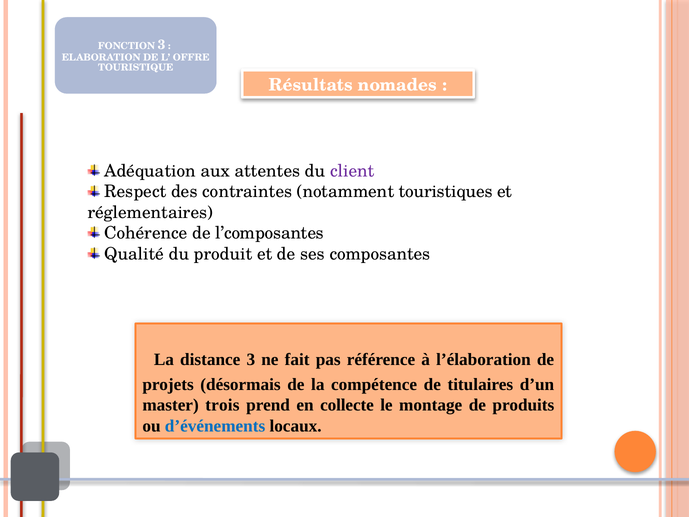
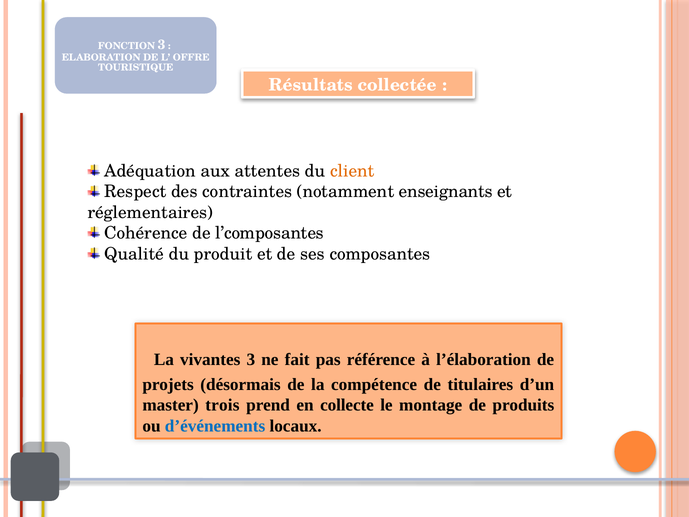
nomades: nomades -> collectée (397, 85)
client colour: purple -> orange (352, 171)
touristiques: touristiques -> enseignants (446, 192)
distance: distance -> vivantes (210, 359)
